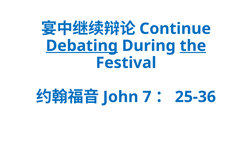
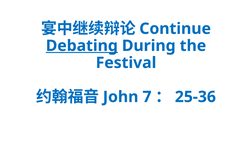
the underline: present -> none (193, 46)
